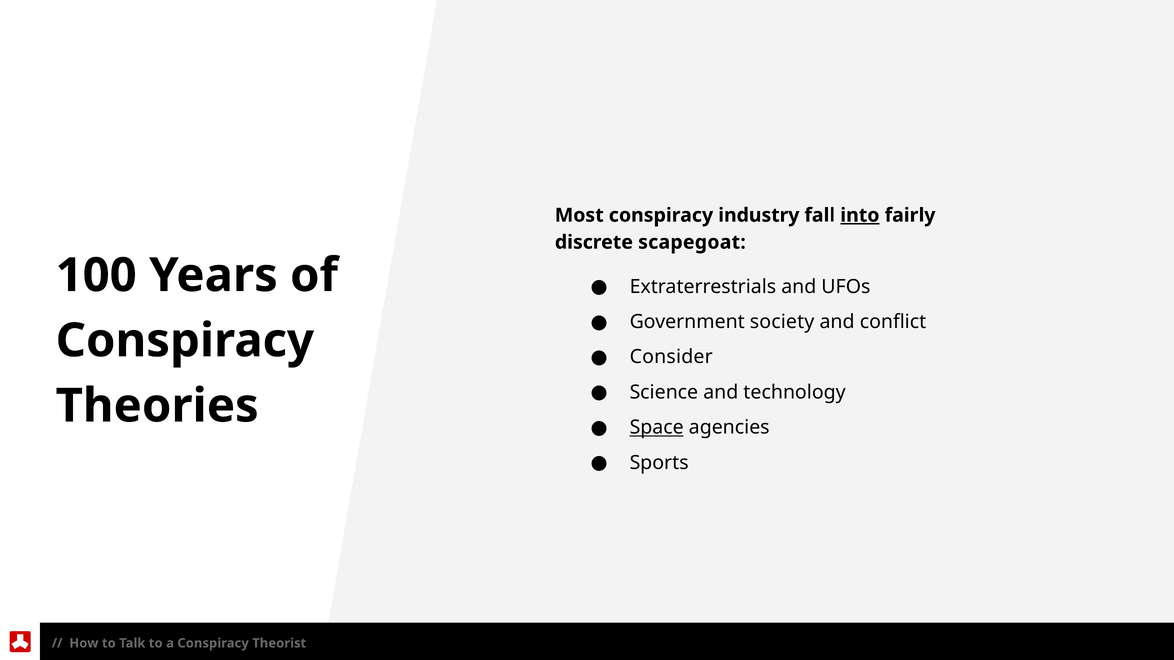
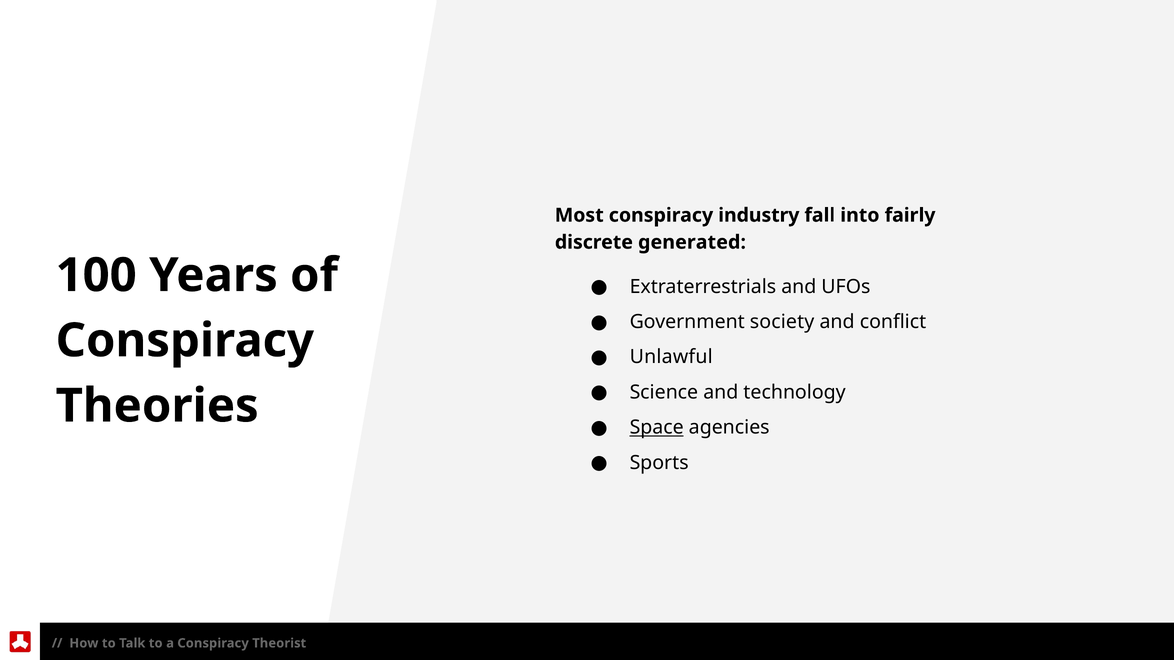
into underline: present -> none (860, 215)
scapegoat: scapegoat -> generated (692, 242)
Consider: Consider -> Unlawful (671, 357)
